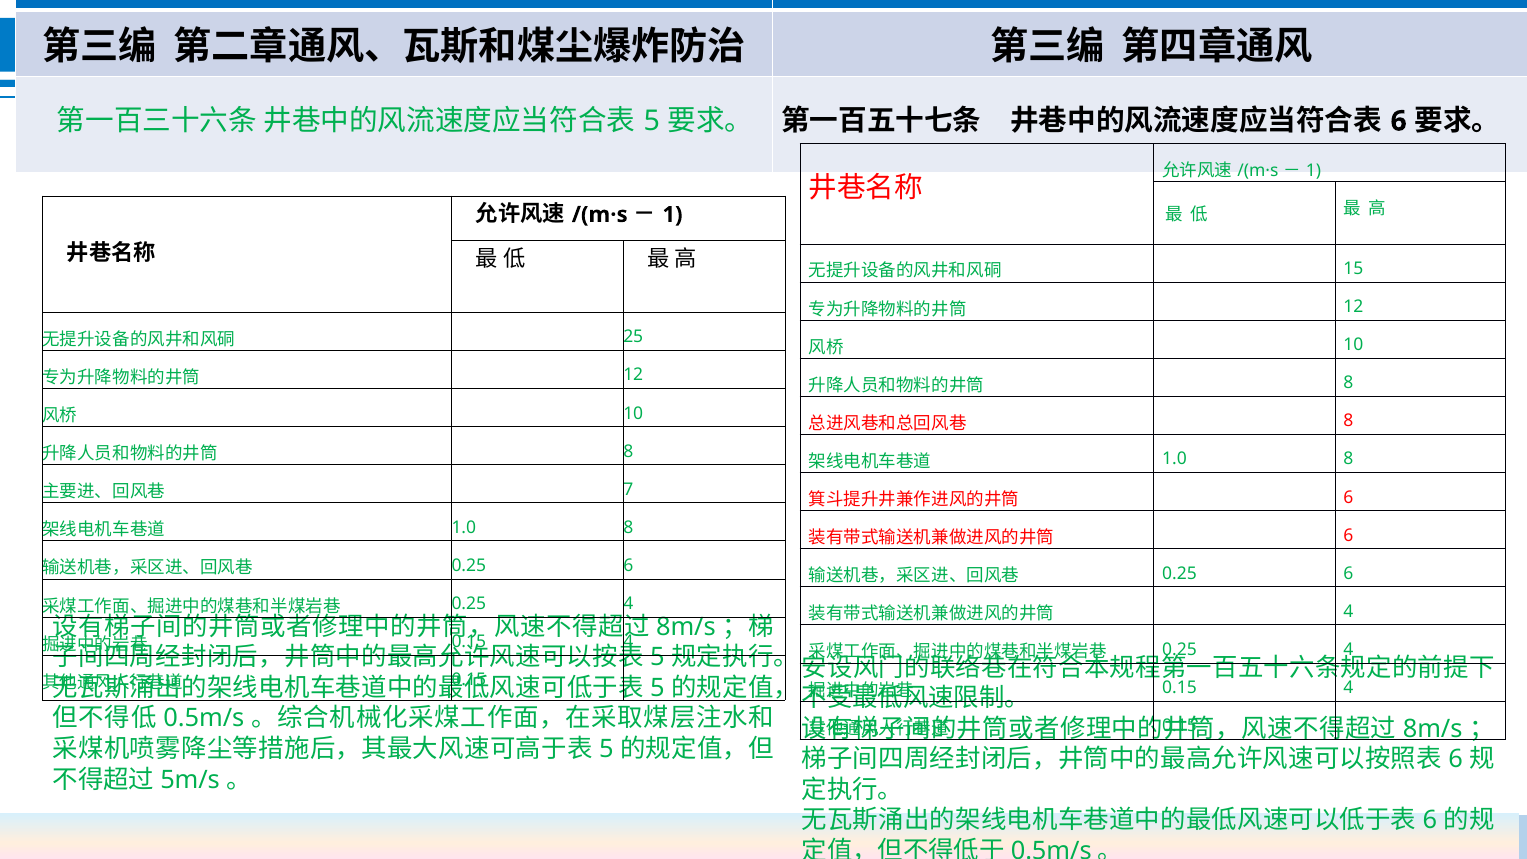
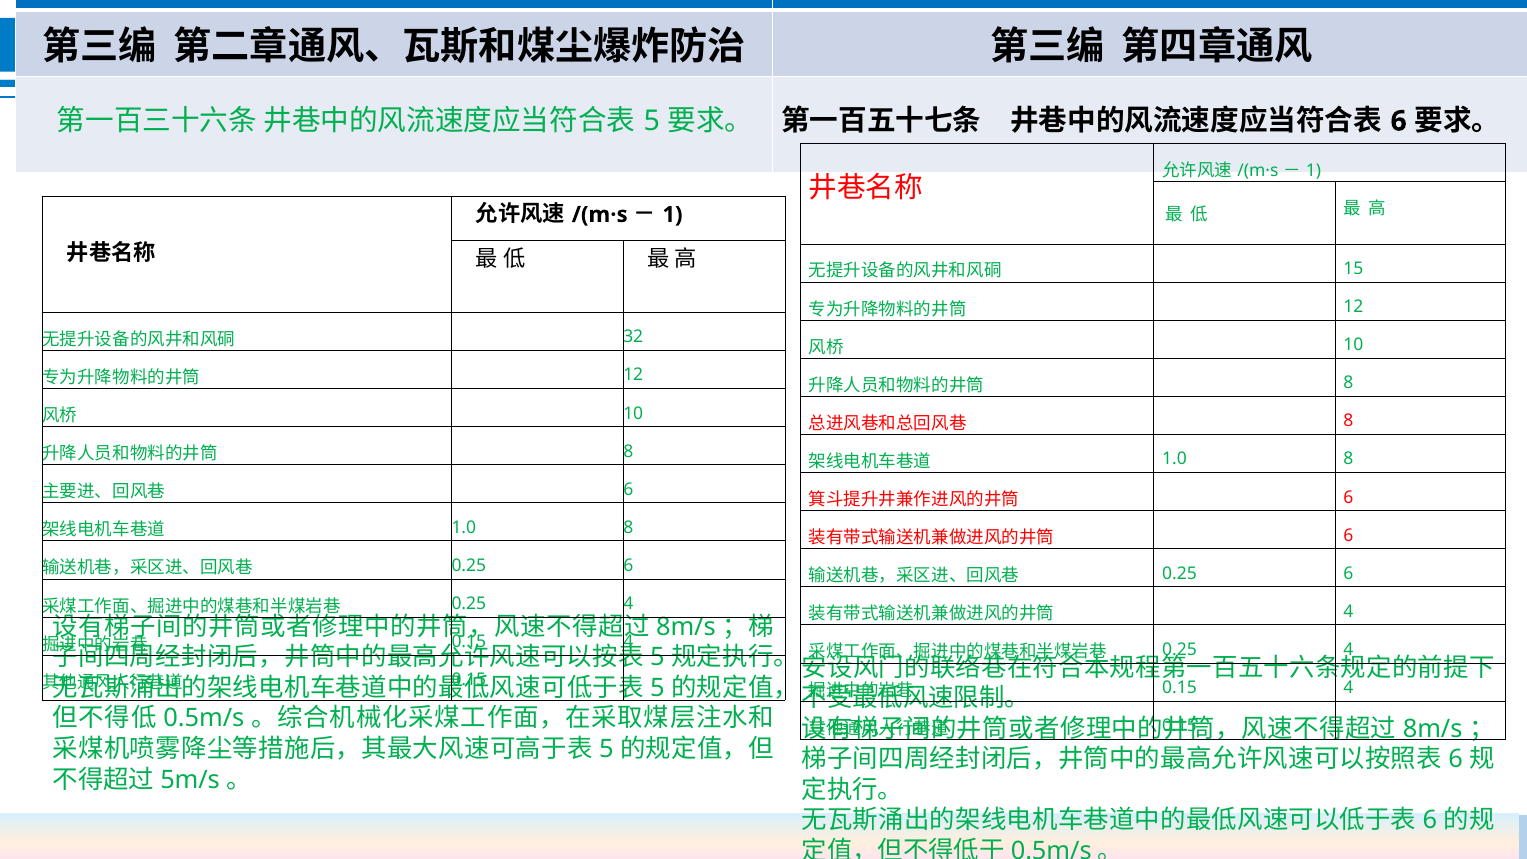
25: 25 -> 32 (633, 337)
7: 7 -> 6 (628, 489)
